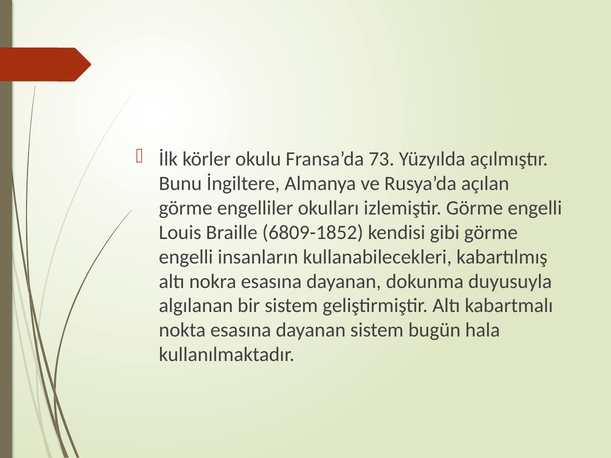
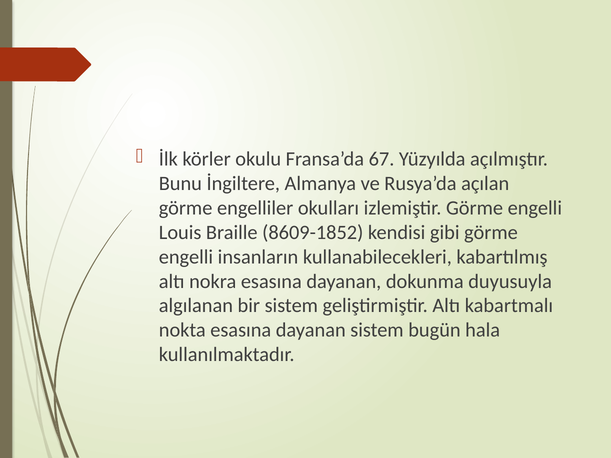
73: 73 -> 67 (382, 159)
6809-1852: 6809-1852 -> 8609-1852 (313, 233)
